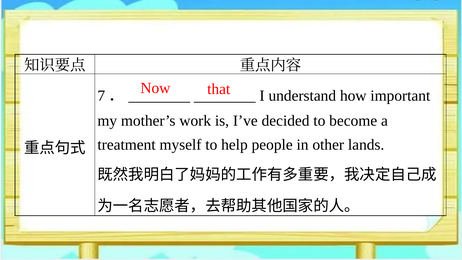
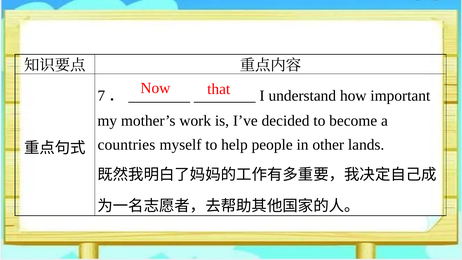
treatment: treatment -> countries (126, 145)
